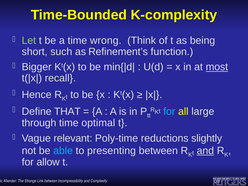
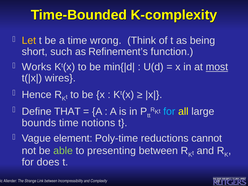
Let colour: light green -> yellow (29, 41)
Bigger: Bigger -> Works (37, 67)
recall: recall -> wires (60, 78)
through: through -> bounds (39, 123)
optimal: optimal -> notions (98, 123)
relevant: relevant -> element (73, 138)
slightly: slightly -> cannot (207, 138)
able colour: light blue -> light green (63, 151)
and underline: present -> none (205, 151)
allow: allow -> does (48, 162)
